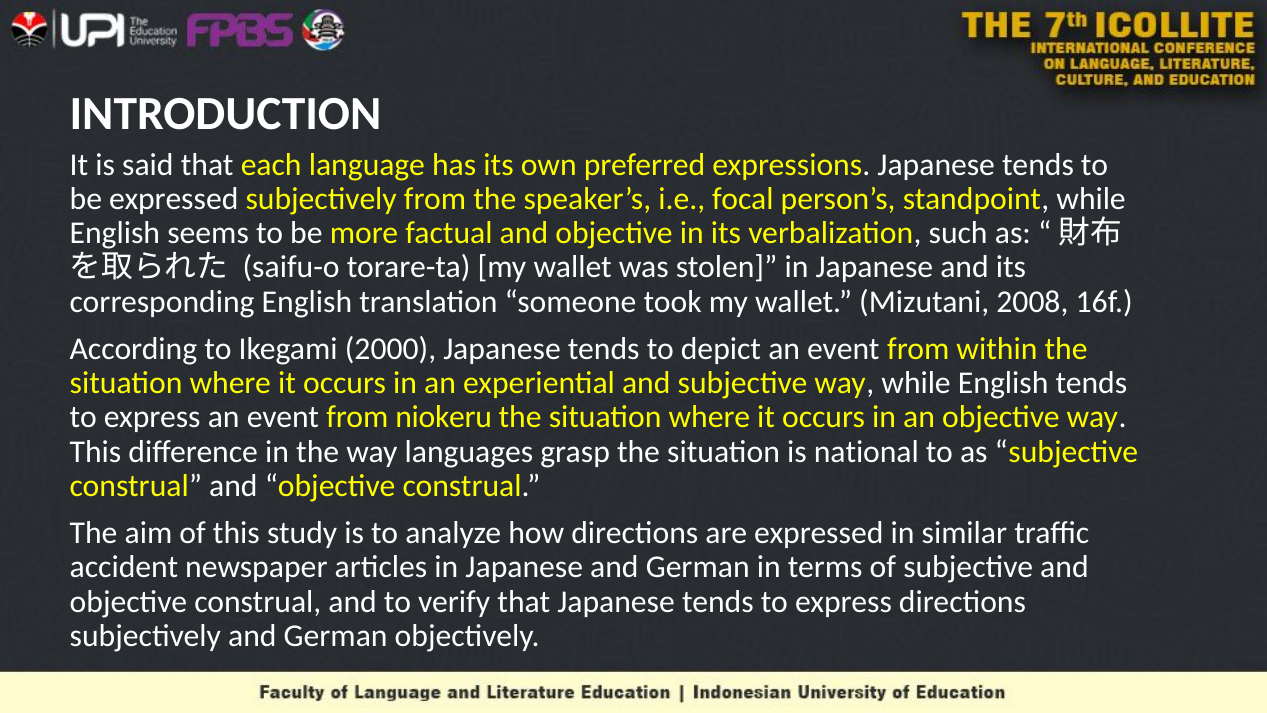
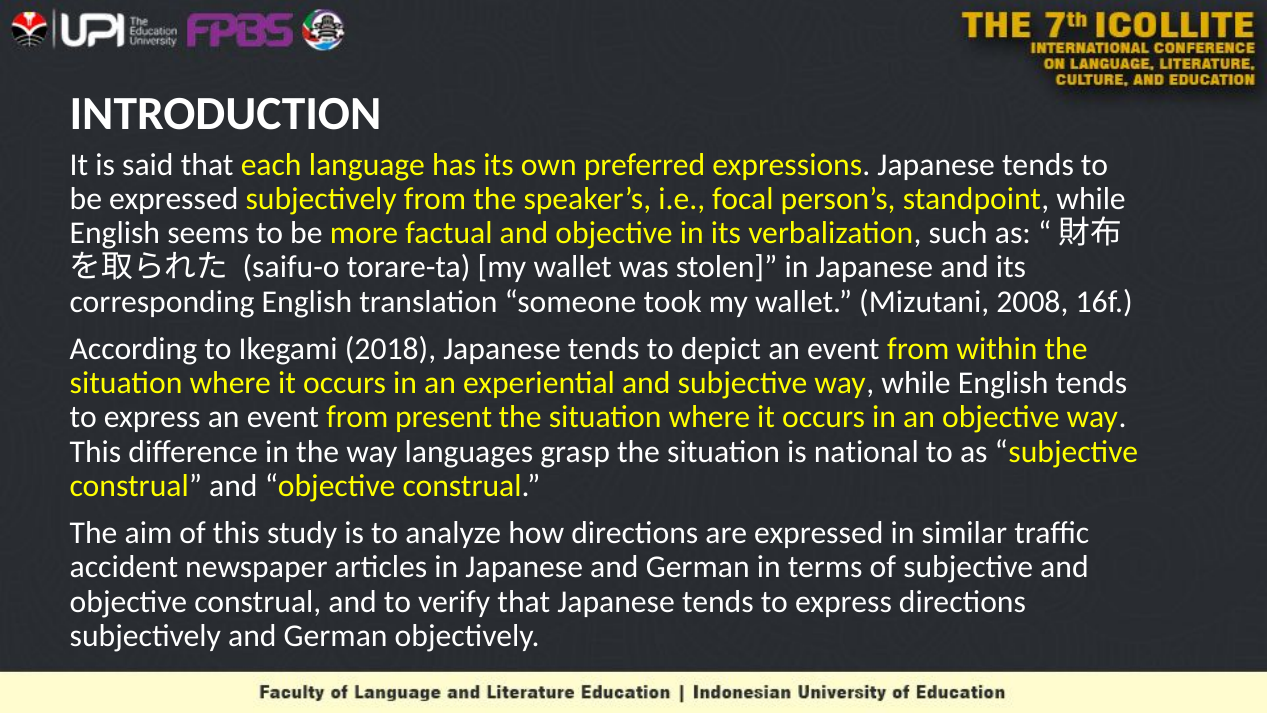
2000: 2000 -> 2018 (391, 349)
niokeru: niokeru -> present (444, 417)
